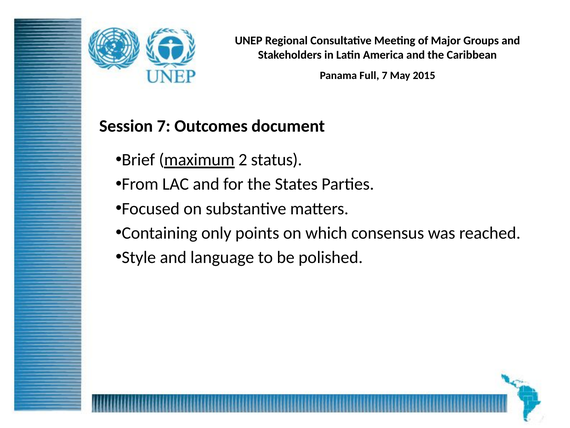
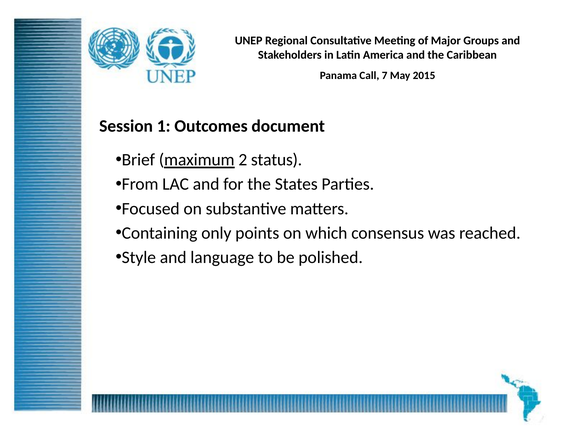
Full: Full -> Call (369, 75)
Session 7: 7 -> 1 (164, 126)
